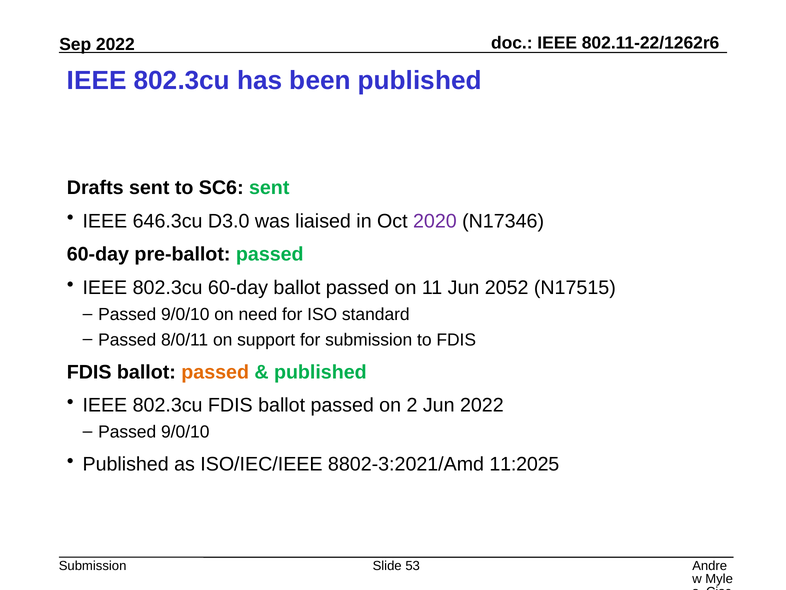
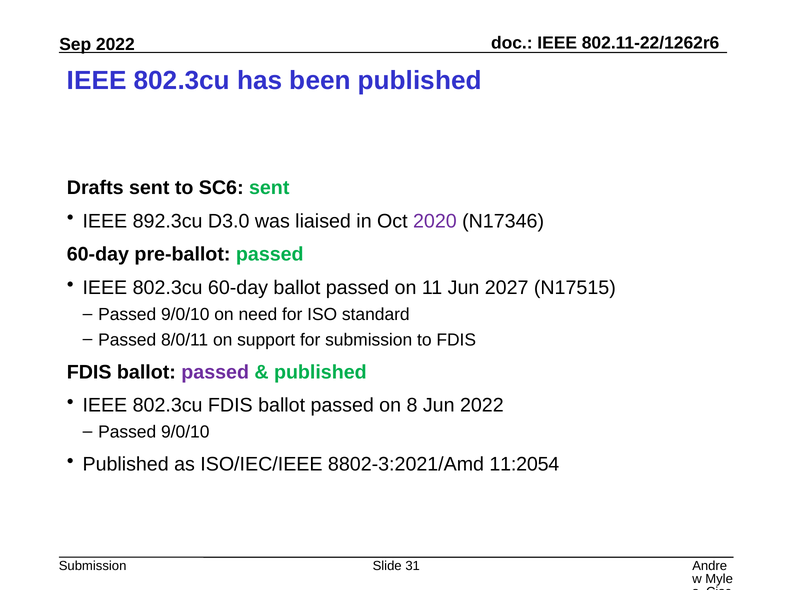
646.3cu: 646.3cu -> 892.3cu (168, 221)
2052: 2052 -> 2027 (507, 288)
passed colour: orange -> purple (215, 372)
2: 2 -> 8 (412, 405)
11:2025: 11:2025 -> 11:2054 (524, 464)
53: 53 -> 31 (413, 565)
